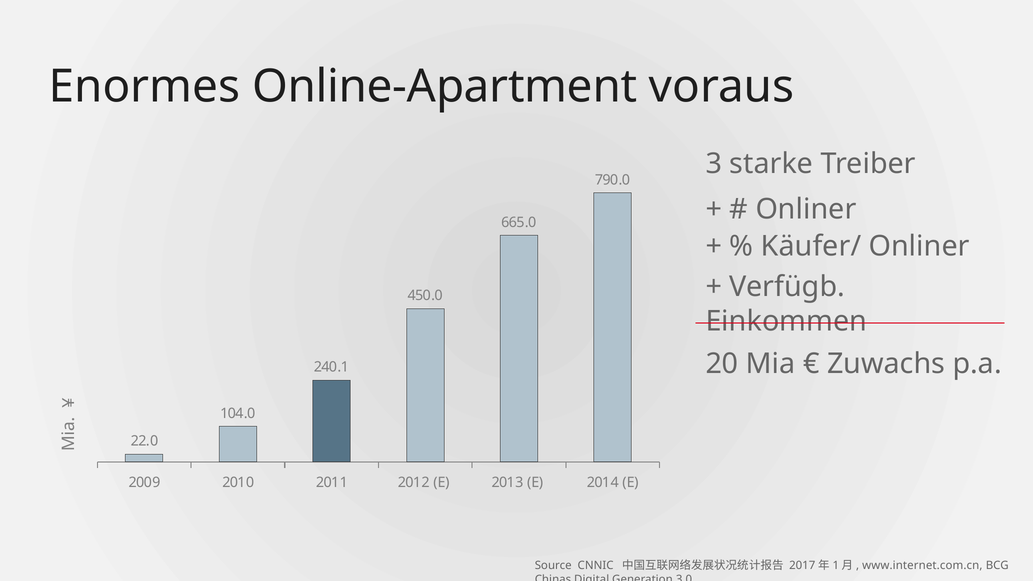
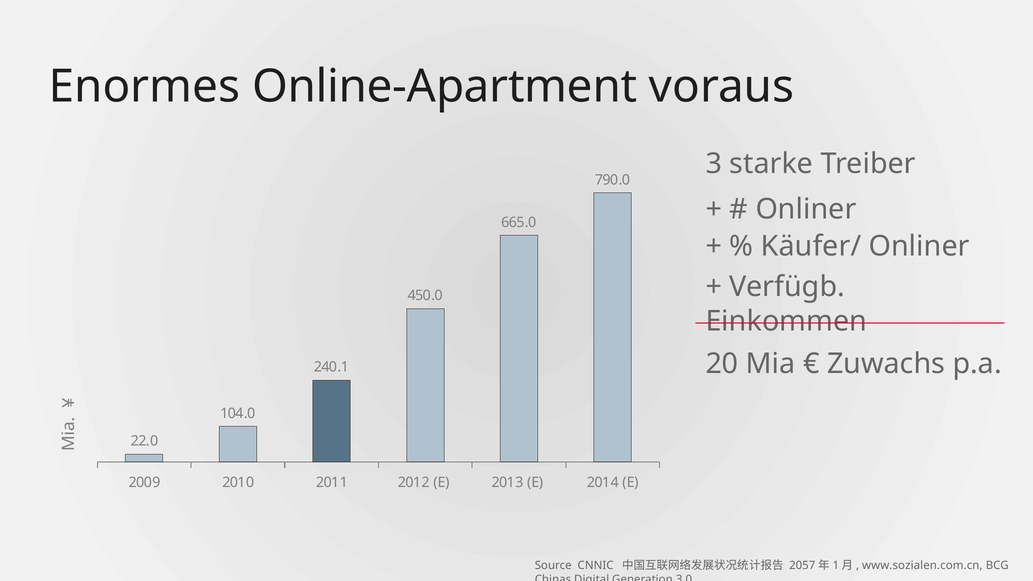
2017: 2017 -> 2057 (802, 566)
www.internet.com.cn: www.internet.com.cn -> www.sozialen.com.cn (922, 566)
